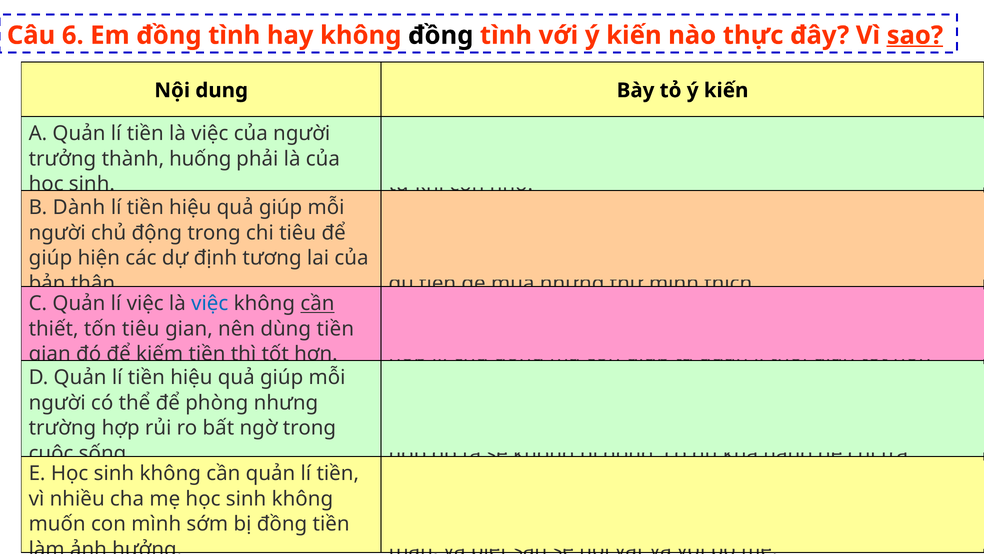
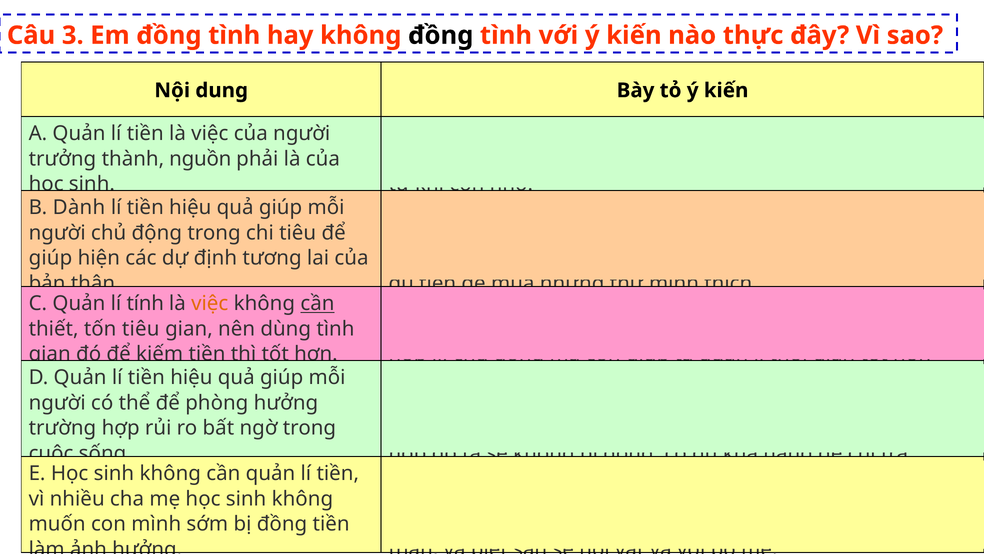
6: 6 -> 3 (73, 35)
sao underline: present -> none (915, 35)
thành huống: huống -> nguồn (200, 159)
lí việc: việc -> tính (145, 303)
việc colour: blue -> orange (210, 303)
dùng tiền: tiền -> tình (335, 329)
phòng nhưng: nhưng -> hưởng (286, 402)
